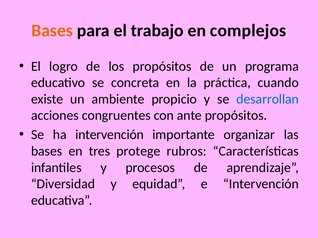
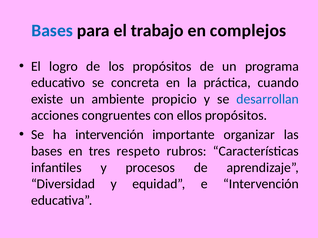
Bases colour: orange -> blue (52, 31)
ante: ante -> ellos (189, 116)
protege: protege -> respeto (138, 151)
